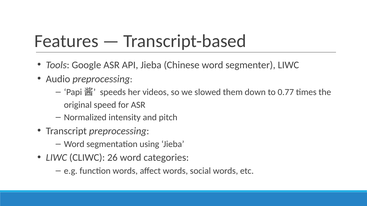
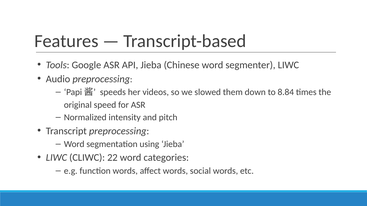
0.77: 0.77 -> 8.84 (286, 92)
26: 26 -> 22 (112, 158)
